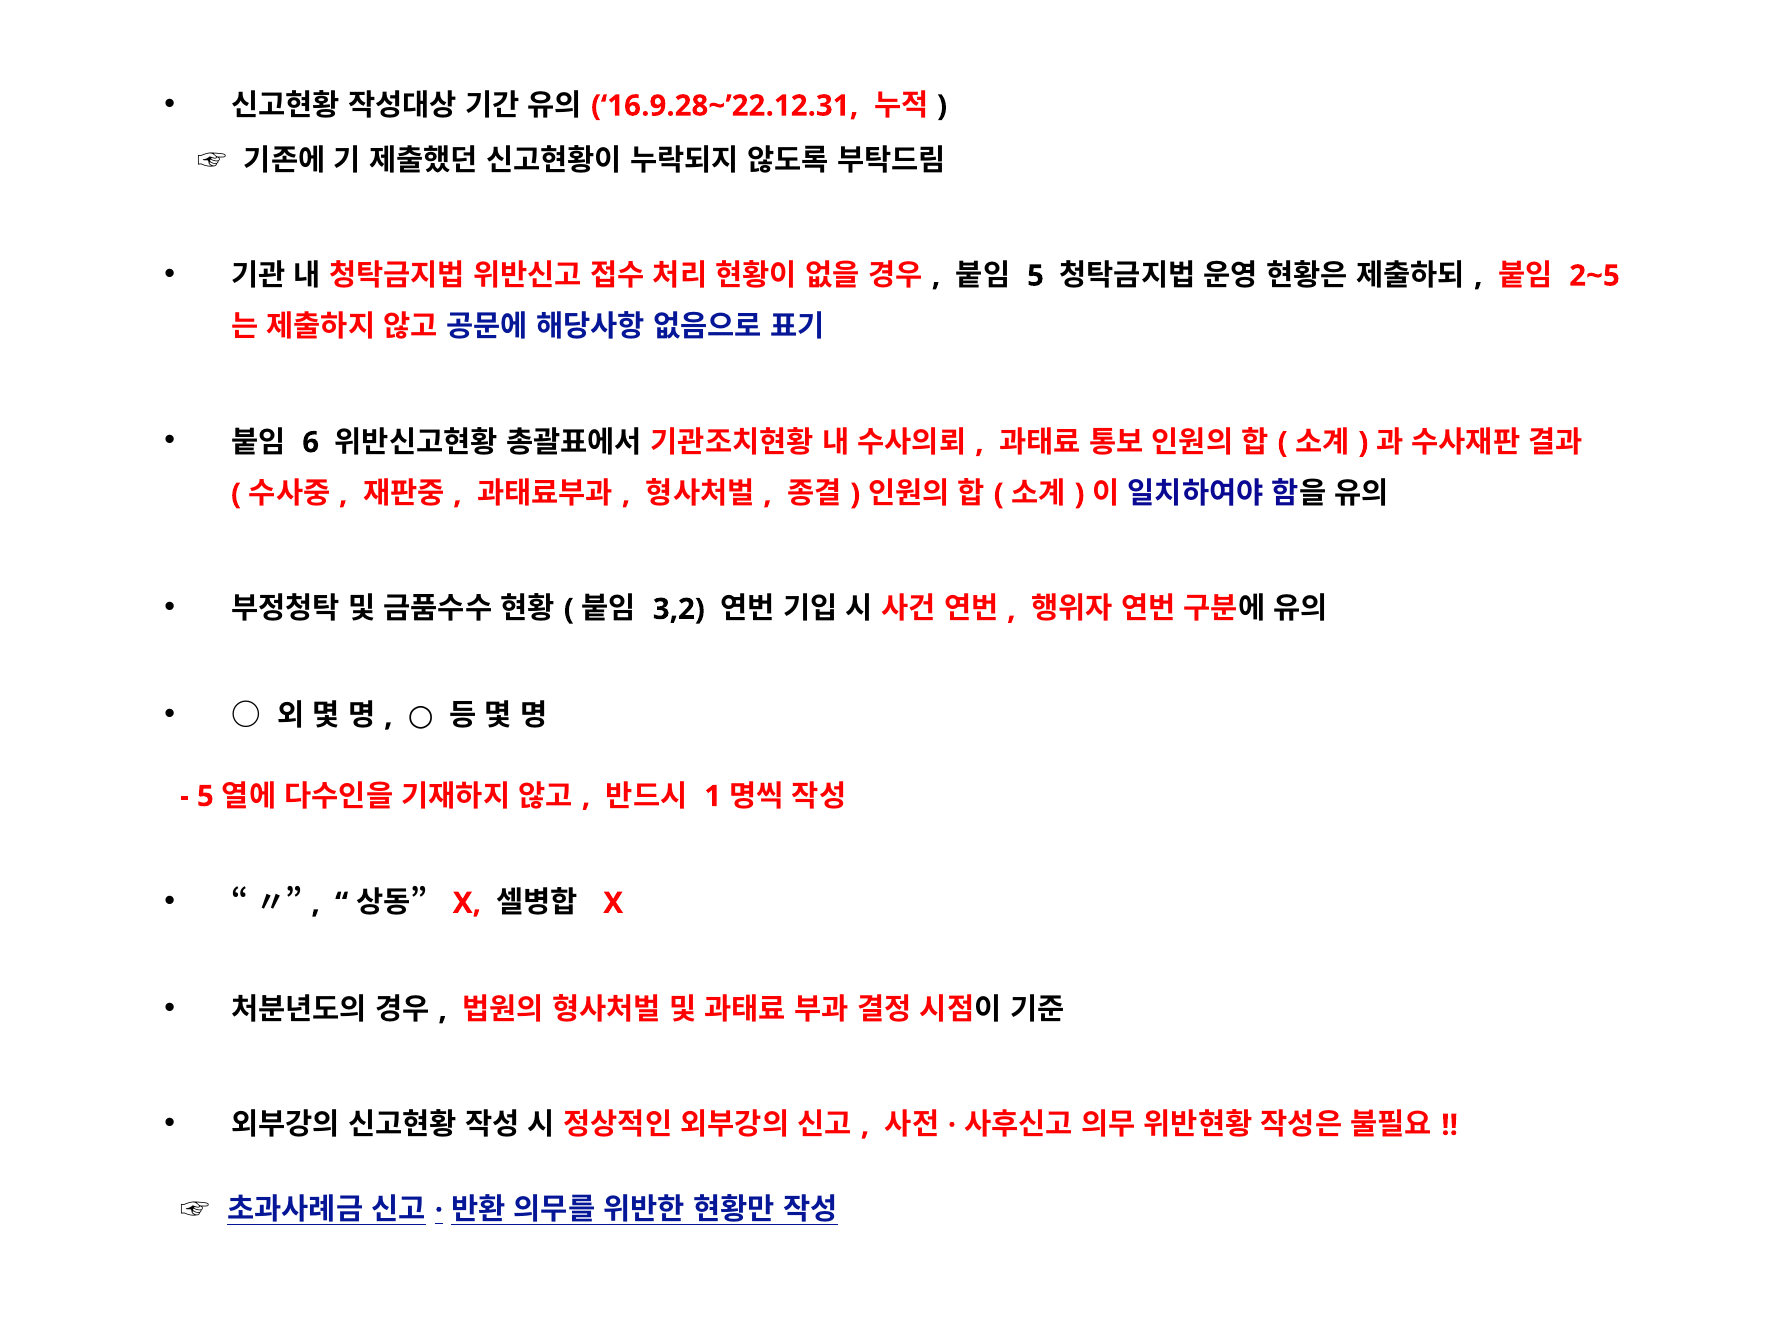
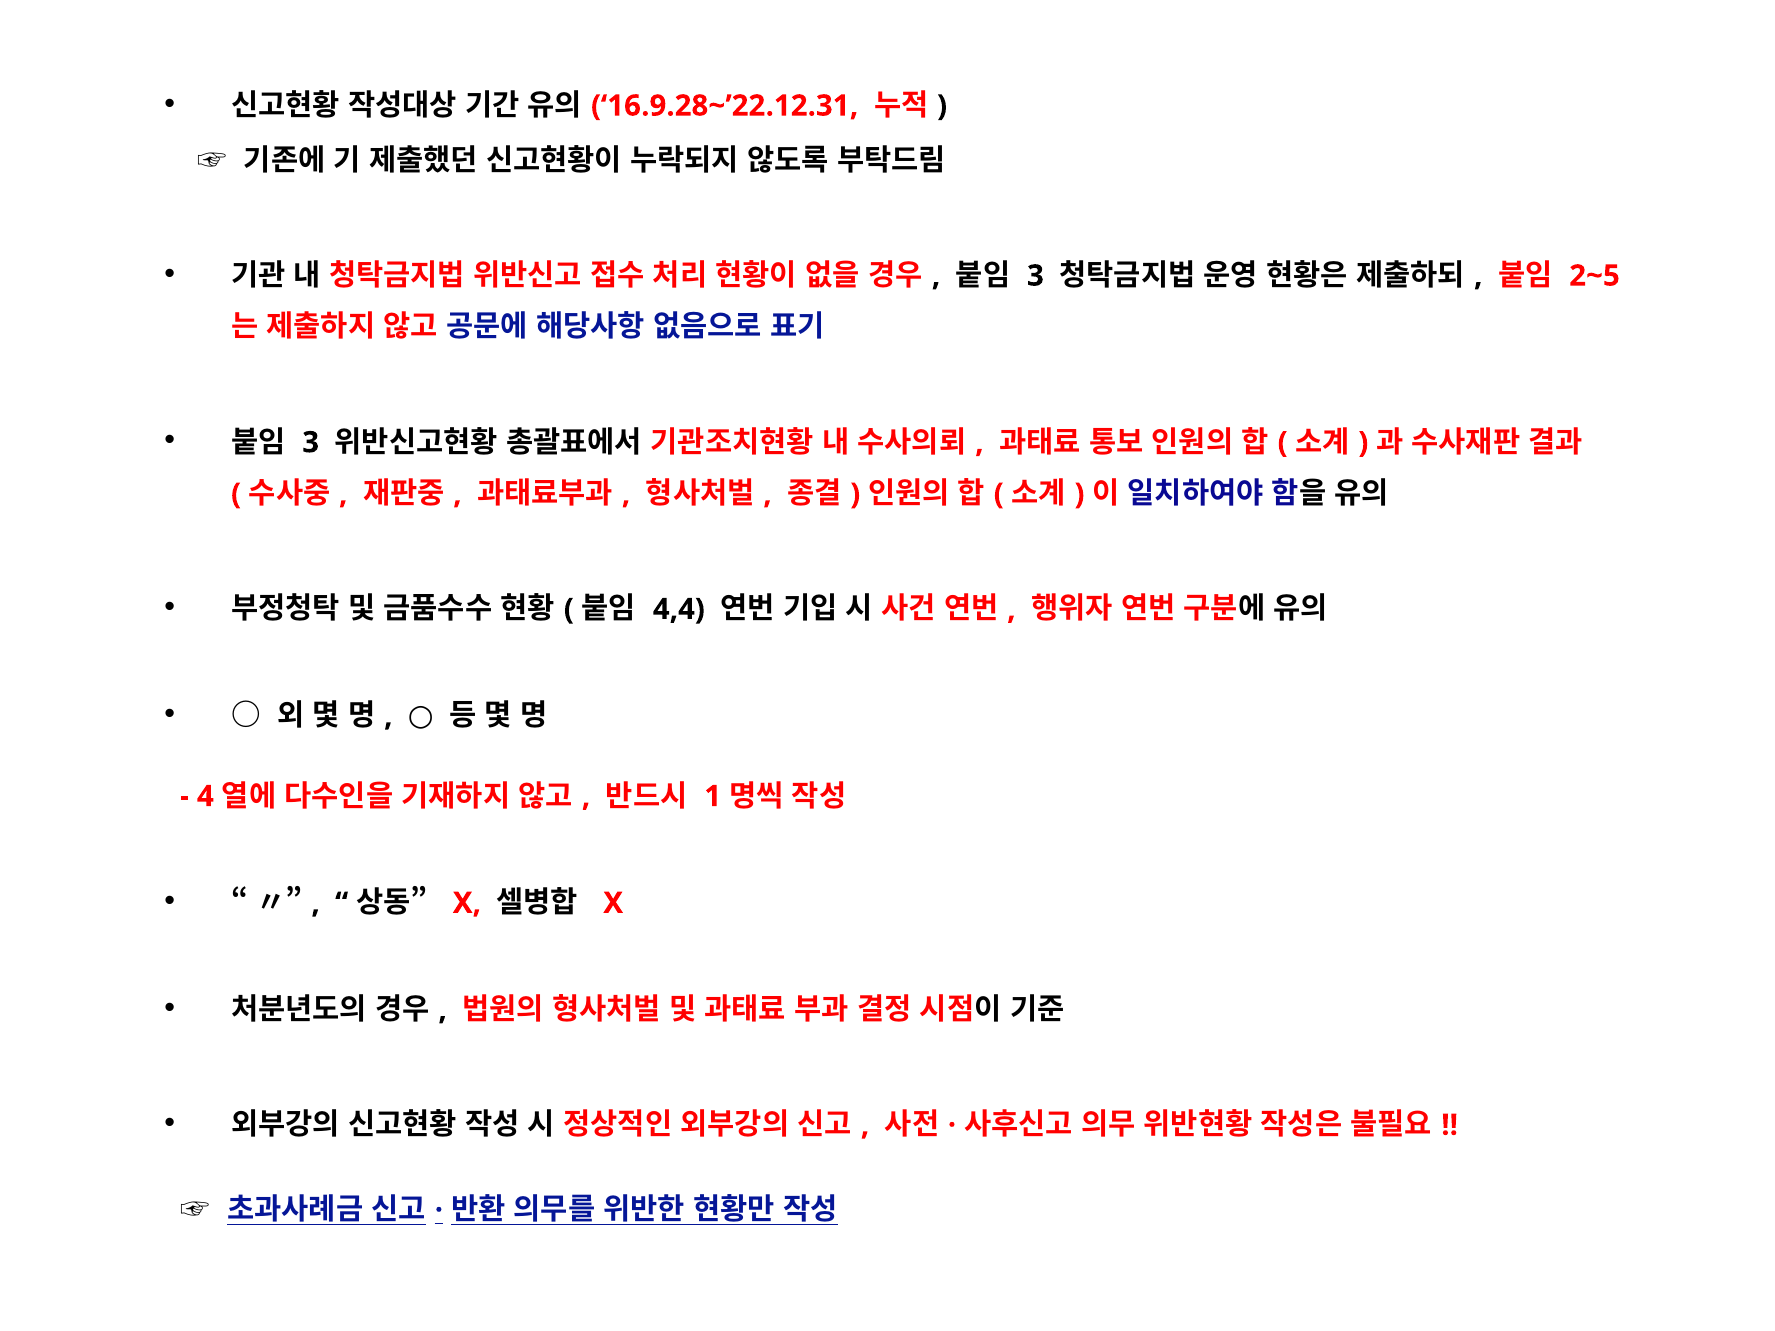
5: 5 -> 3 (1036, 276)
6: 6 -> 3 (311, 443)
3,2: 3,2 -> 4,4 (679, 609)
5: 5 -> 4 (205, 796)
